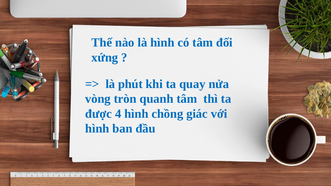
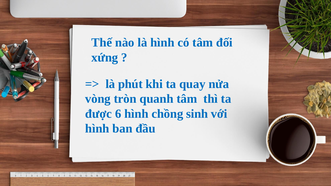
4: 4 -> 6 (118, 114)
giác: giác -> sinh (197, 114)
